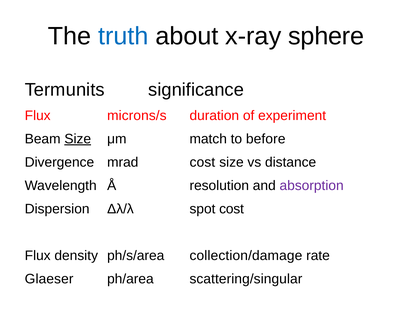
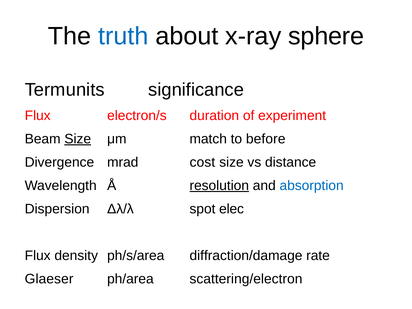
microns/s: microns/s -> electron/s (137, 116)
resolution underline: none -> present (219, 186)
absorption colour: purple -> blue (312, 186)
spot cost: cost -> elec (232, 209)
collection/damage: collection/damage -> diffraction/damage (246, 256)
scattering/singular: scattering/singular -> scattering/electron (246, 279)
